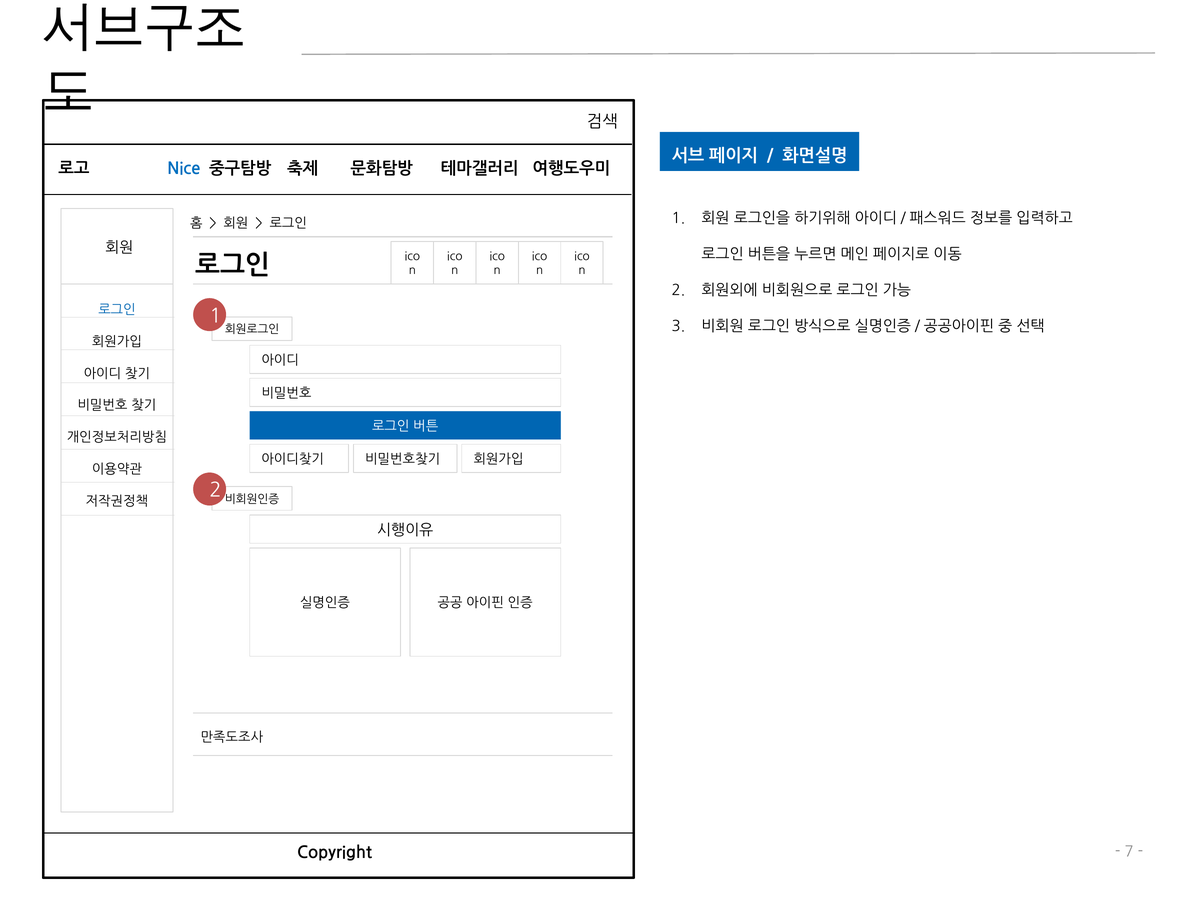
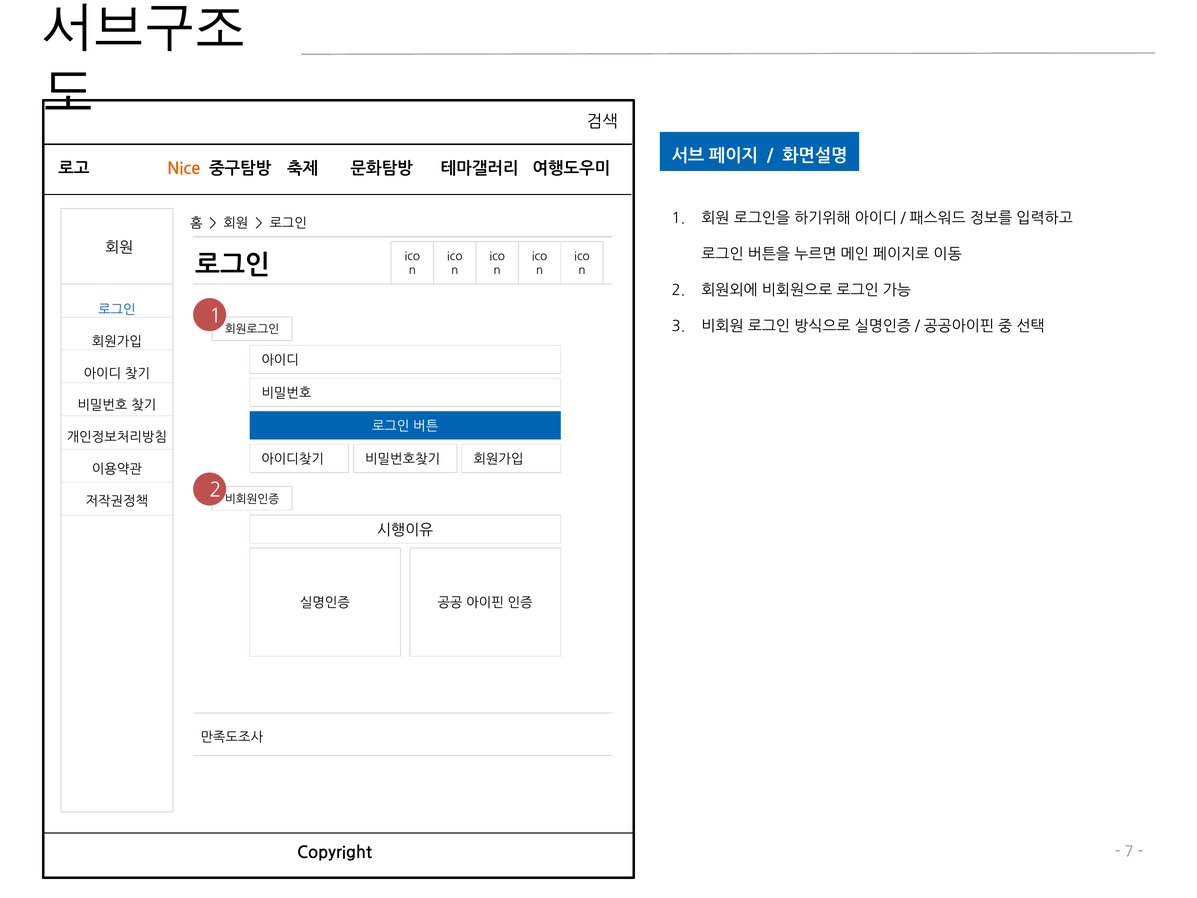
Nice colour: blue -> orange (184, 169)
